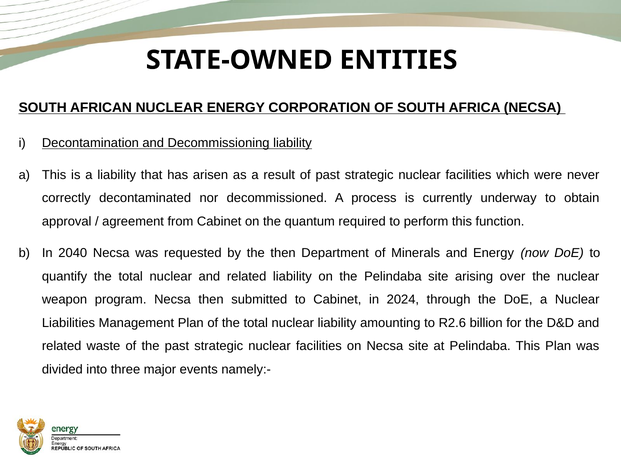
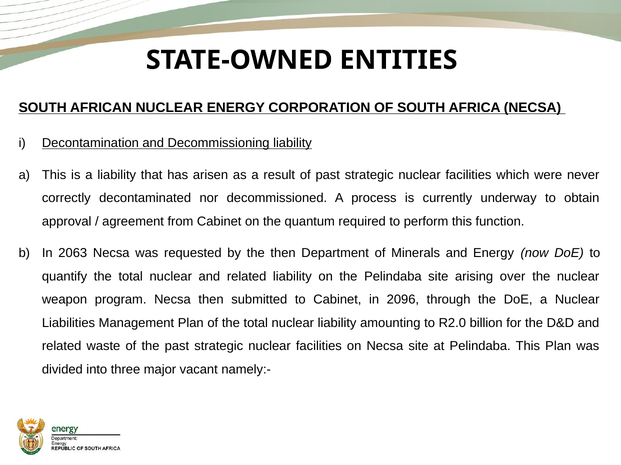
2040: 2040 -> 2063 (73, 254)
2024: 2024 -> 2096 (403, 300)
R2.6: R2.6 -> R2.0 (452, 323)
events: events -> vacant (199, 370)
